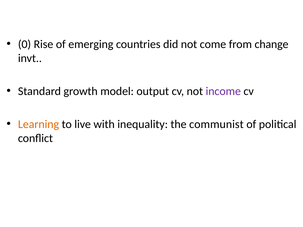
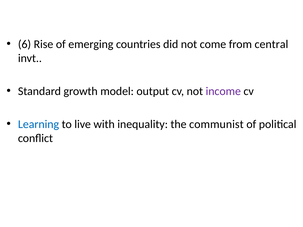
0: 0 -> 6 (25, 44)
change: change -> central (271, 44)
Learning colour: orange -> blue (39, 124)
